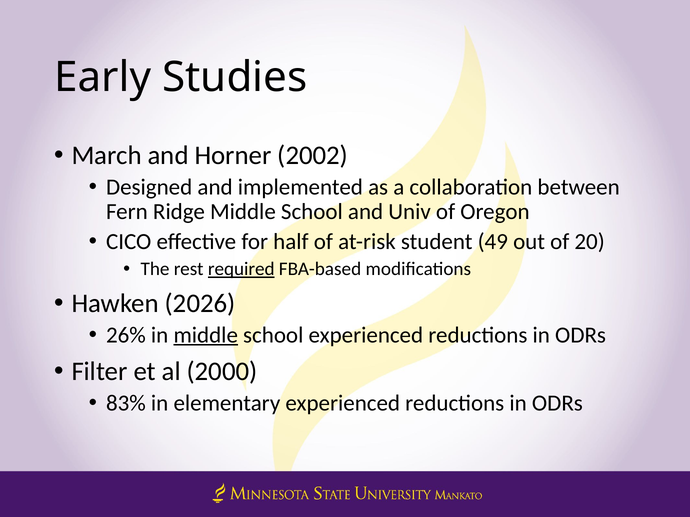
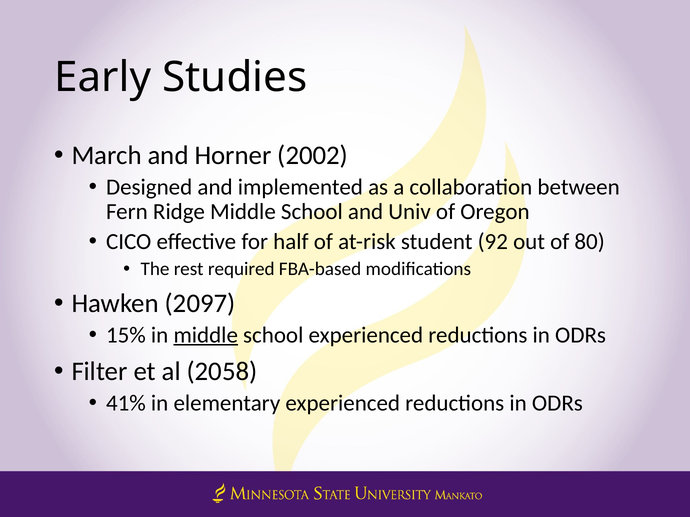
49: 49 -> 92 (493, 242)
20: 20 -> 80 (590, 242)
required underline: present -> none (241, 269)
2026: 2026 -> 2097 (200, 304)
26%: 26% -> 15% (126, 335)
2000: 2000 -> 2058 (222, 372)
83%: 83% -> 41% (126, 404)
